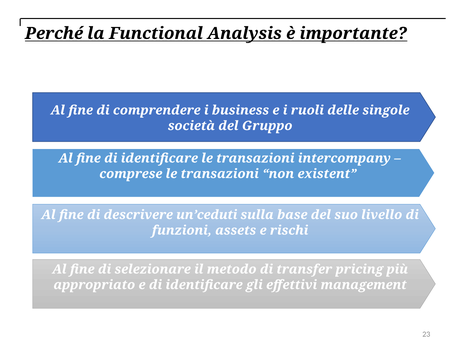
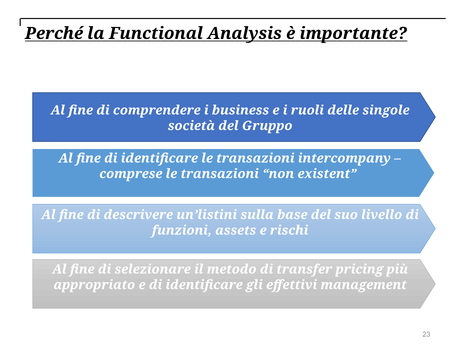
un’ceduti: un’ceduti -> un’listini (207, 215)
